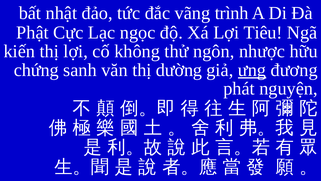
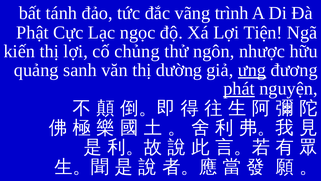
nhật: nhật -> tánh (61, 13)
Tiêu: Tiêu -> Tiện (263, 33)
không: không -> chủng (137, 51)
chứng: chứng -> quảng (36, 70)
phát underline: none -> present (239, 88)
